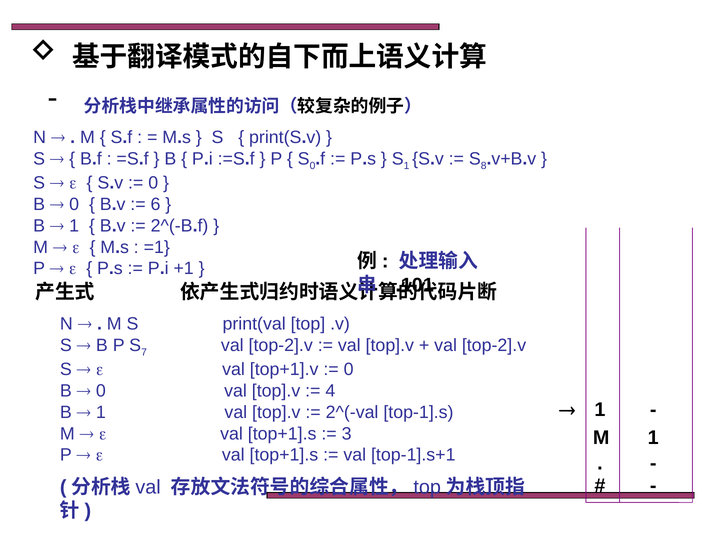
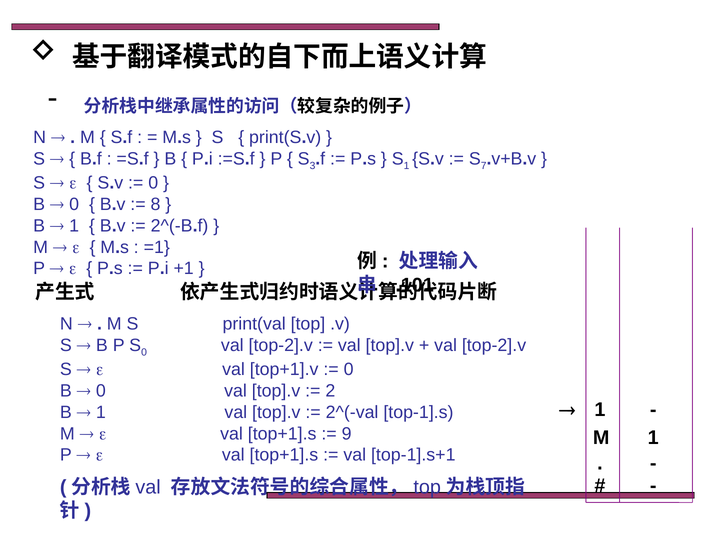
S 0: 0 -> 3 (313, 166)
8: 8 -> 7 (484, 166)
6: 6 -> 8 (156, 204)
S 7: 7 -> 0 (144, 352)
4: 4 -> 2 (330, 391)
3: 3 -> 9 (347, 434)
